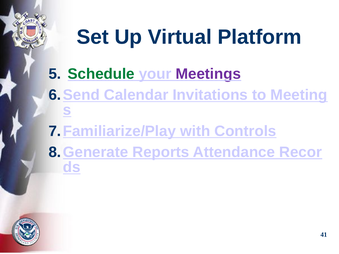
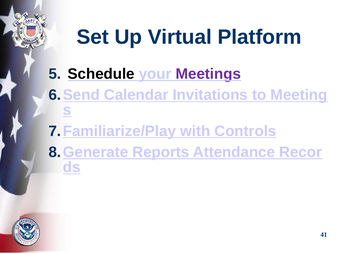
Schedule colour: green -> black (101, 74)
